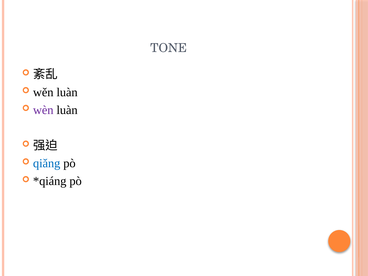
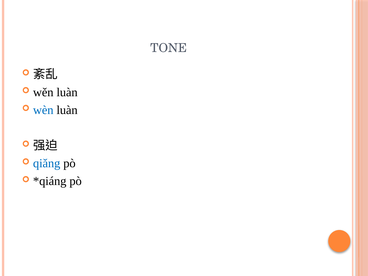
wèn colour: purple -> blue (43, 110)
